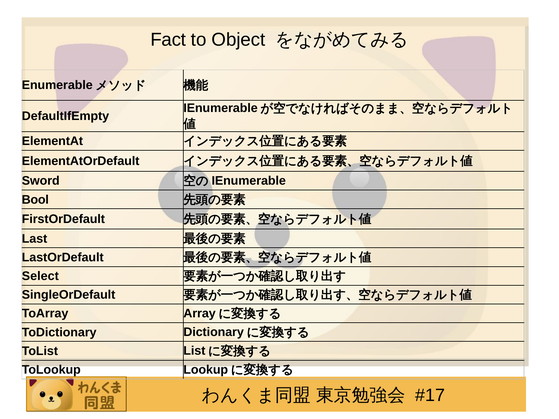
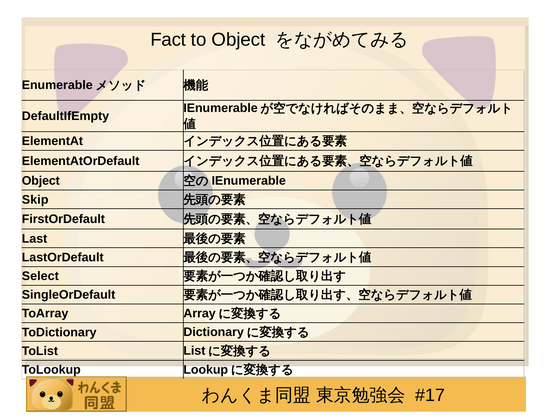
Sword: Sword -> Object (41, 181)
Bool: Bool -> Skip (35, 200)
